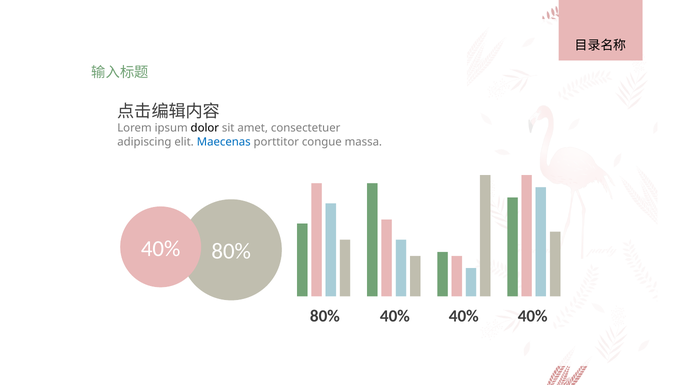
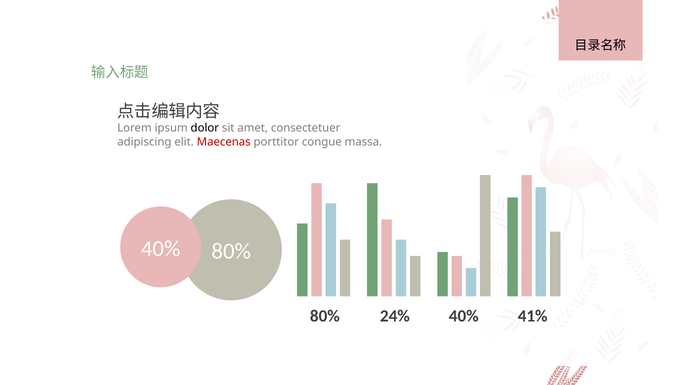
Maecenas colour: blue -> red (224, 142)
40%: 40% -> 24% (395, 317)
40%: 40% -> 41% (533, 317)
